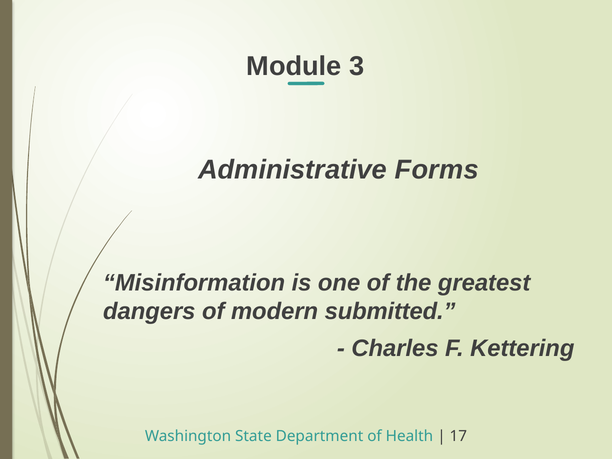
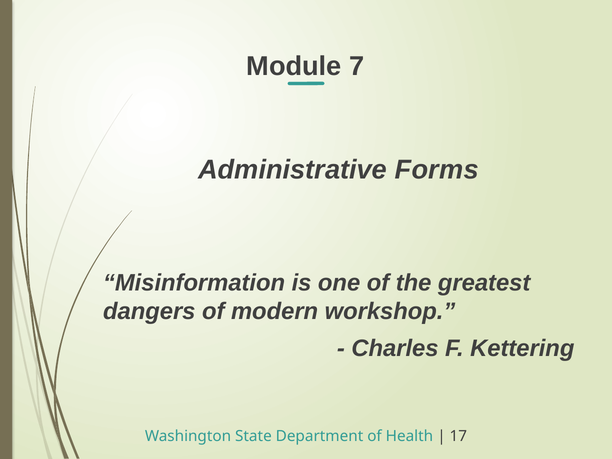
3: 3 -> 7 (357, 66)
submitted: submitted -> workshop (390, 312)
